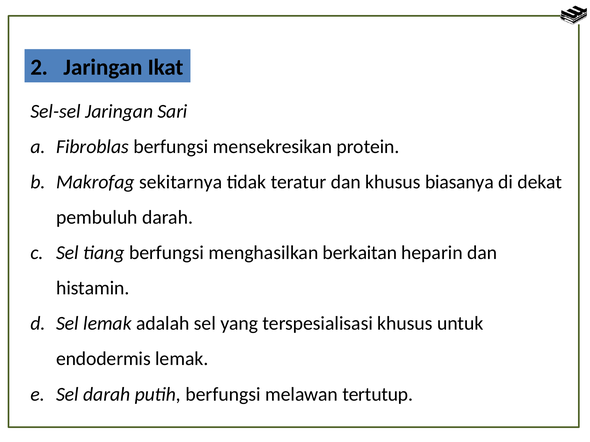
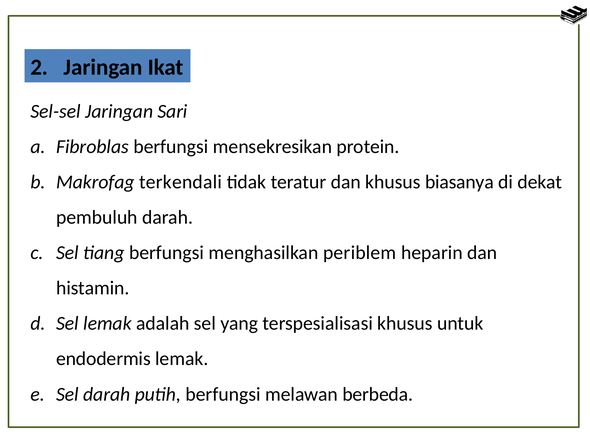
sekitarnya: sekitarnya -> terkendali (181, 182)
berkaitan: berkaitan -> periblem (360, 253)
tertutup: tertutup -> berbeda (378, 395)
